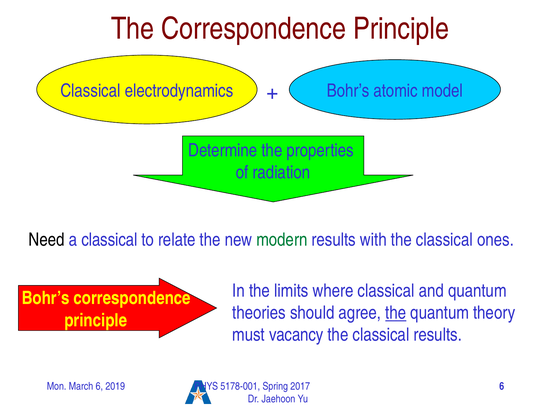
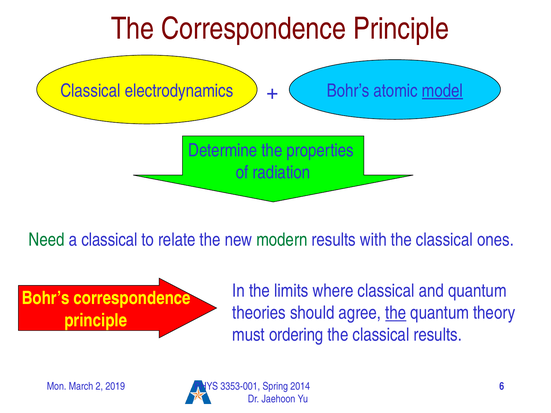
model underline: none -> present (442, 91)
Need colour: black -> green (47, 240)
vacancy: vacancy -> ordering (296, 335)
March 6: 6 -> 2 (99, 386)
5178-001: 5178-001 -> 3353-001 (240, 386)
2017: 2017 -> 2014 (300, 386)
